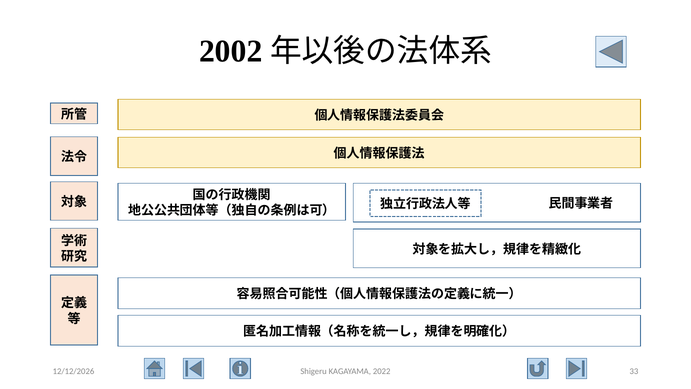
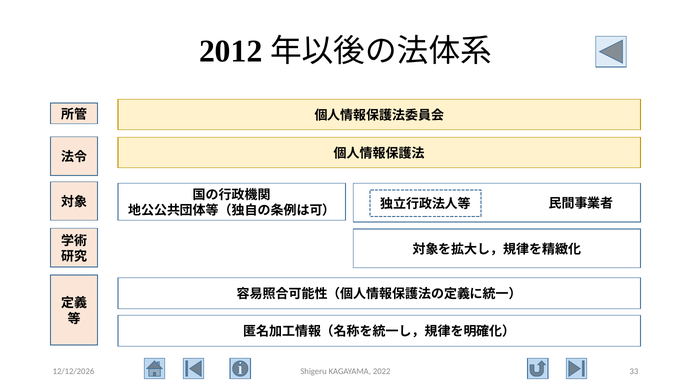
2002: 2002 -> 2012 (231, 51)
